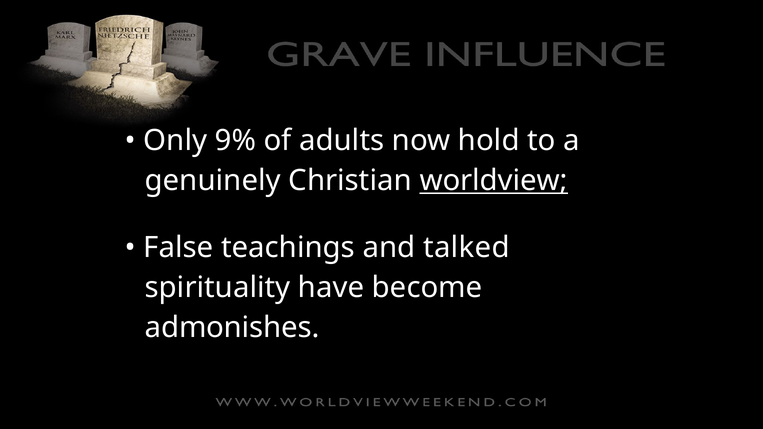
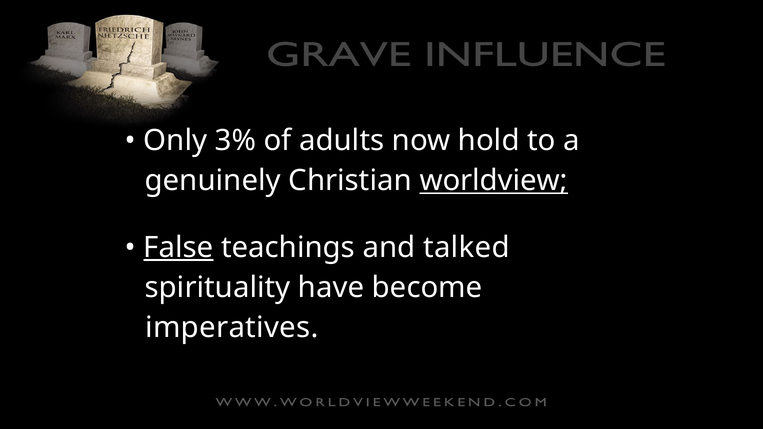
9%: 9% -> 3% (235, 141)
False underline: none -> present (178, 247)
admonishes: admonishes -> imperatives (232, 328)
